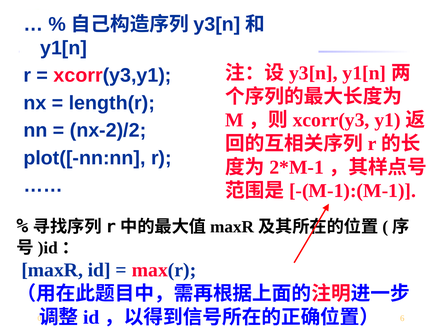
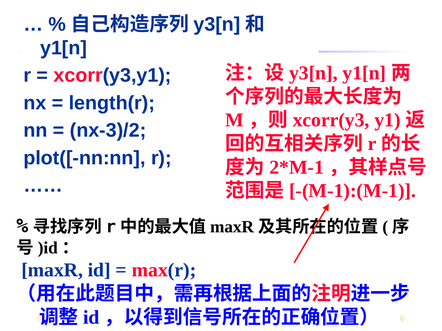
nx-2)/2: nx-2)/2 -> nx-3)/2 (108, 131)
